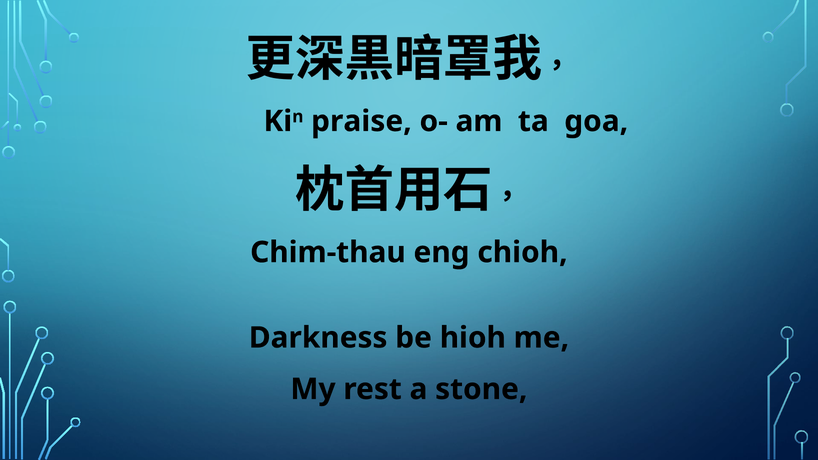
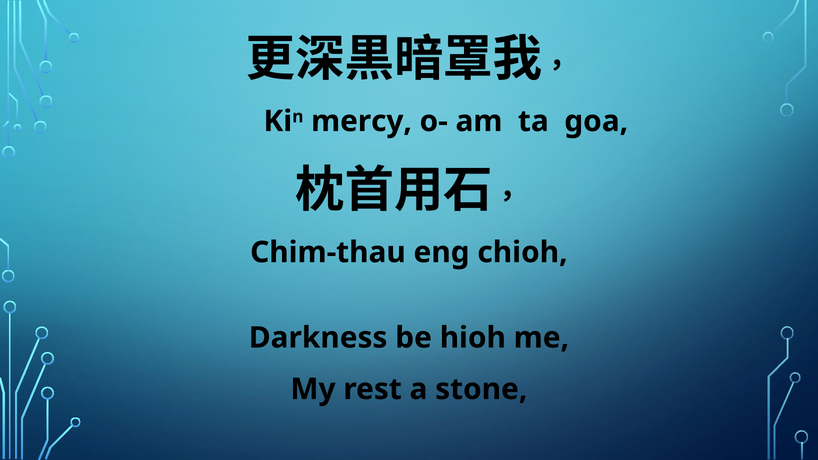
praise: praise -> mercy (361, 121)
